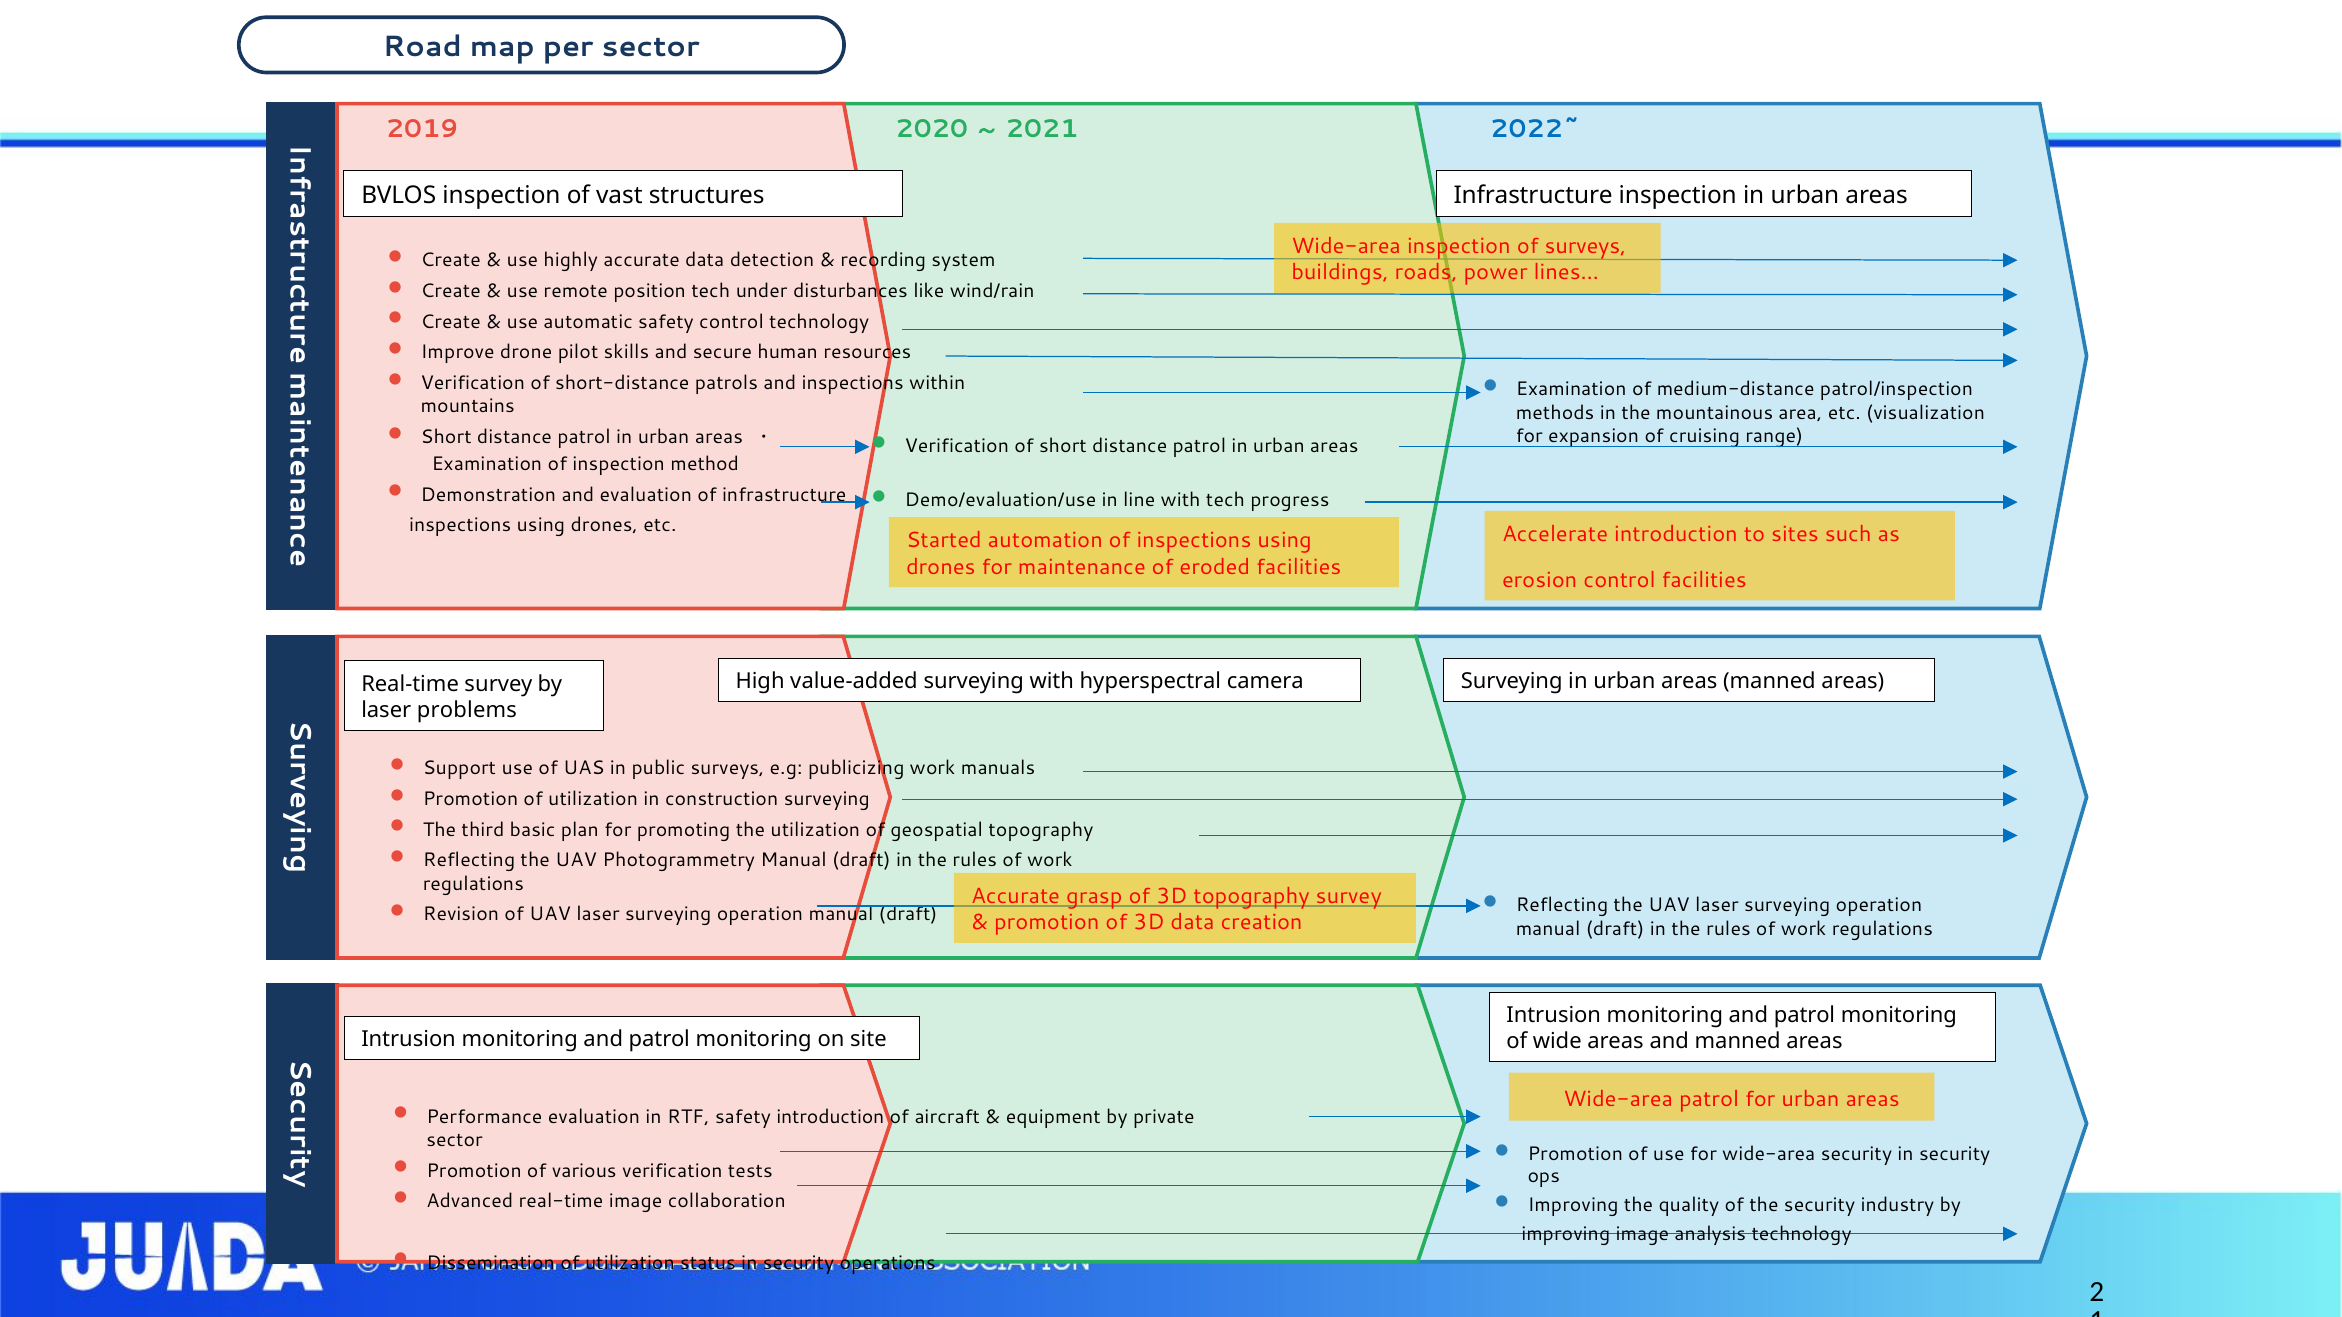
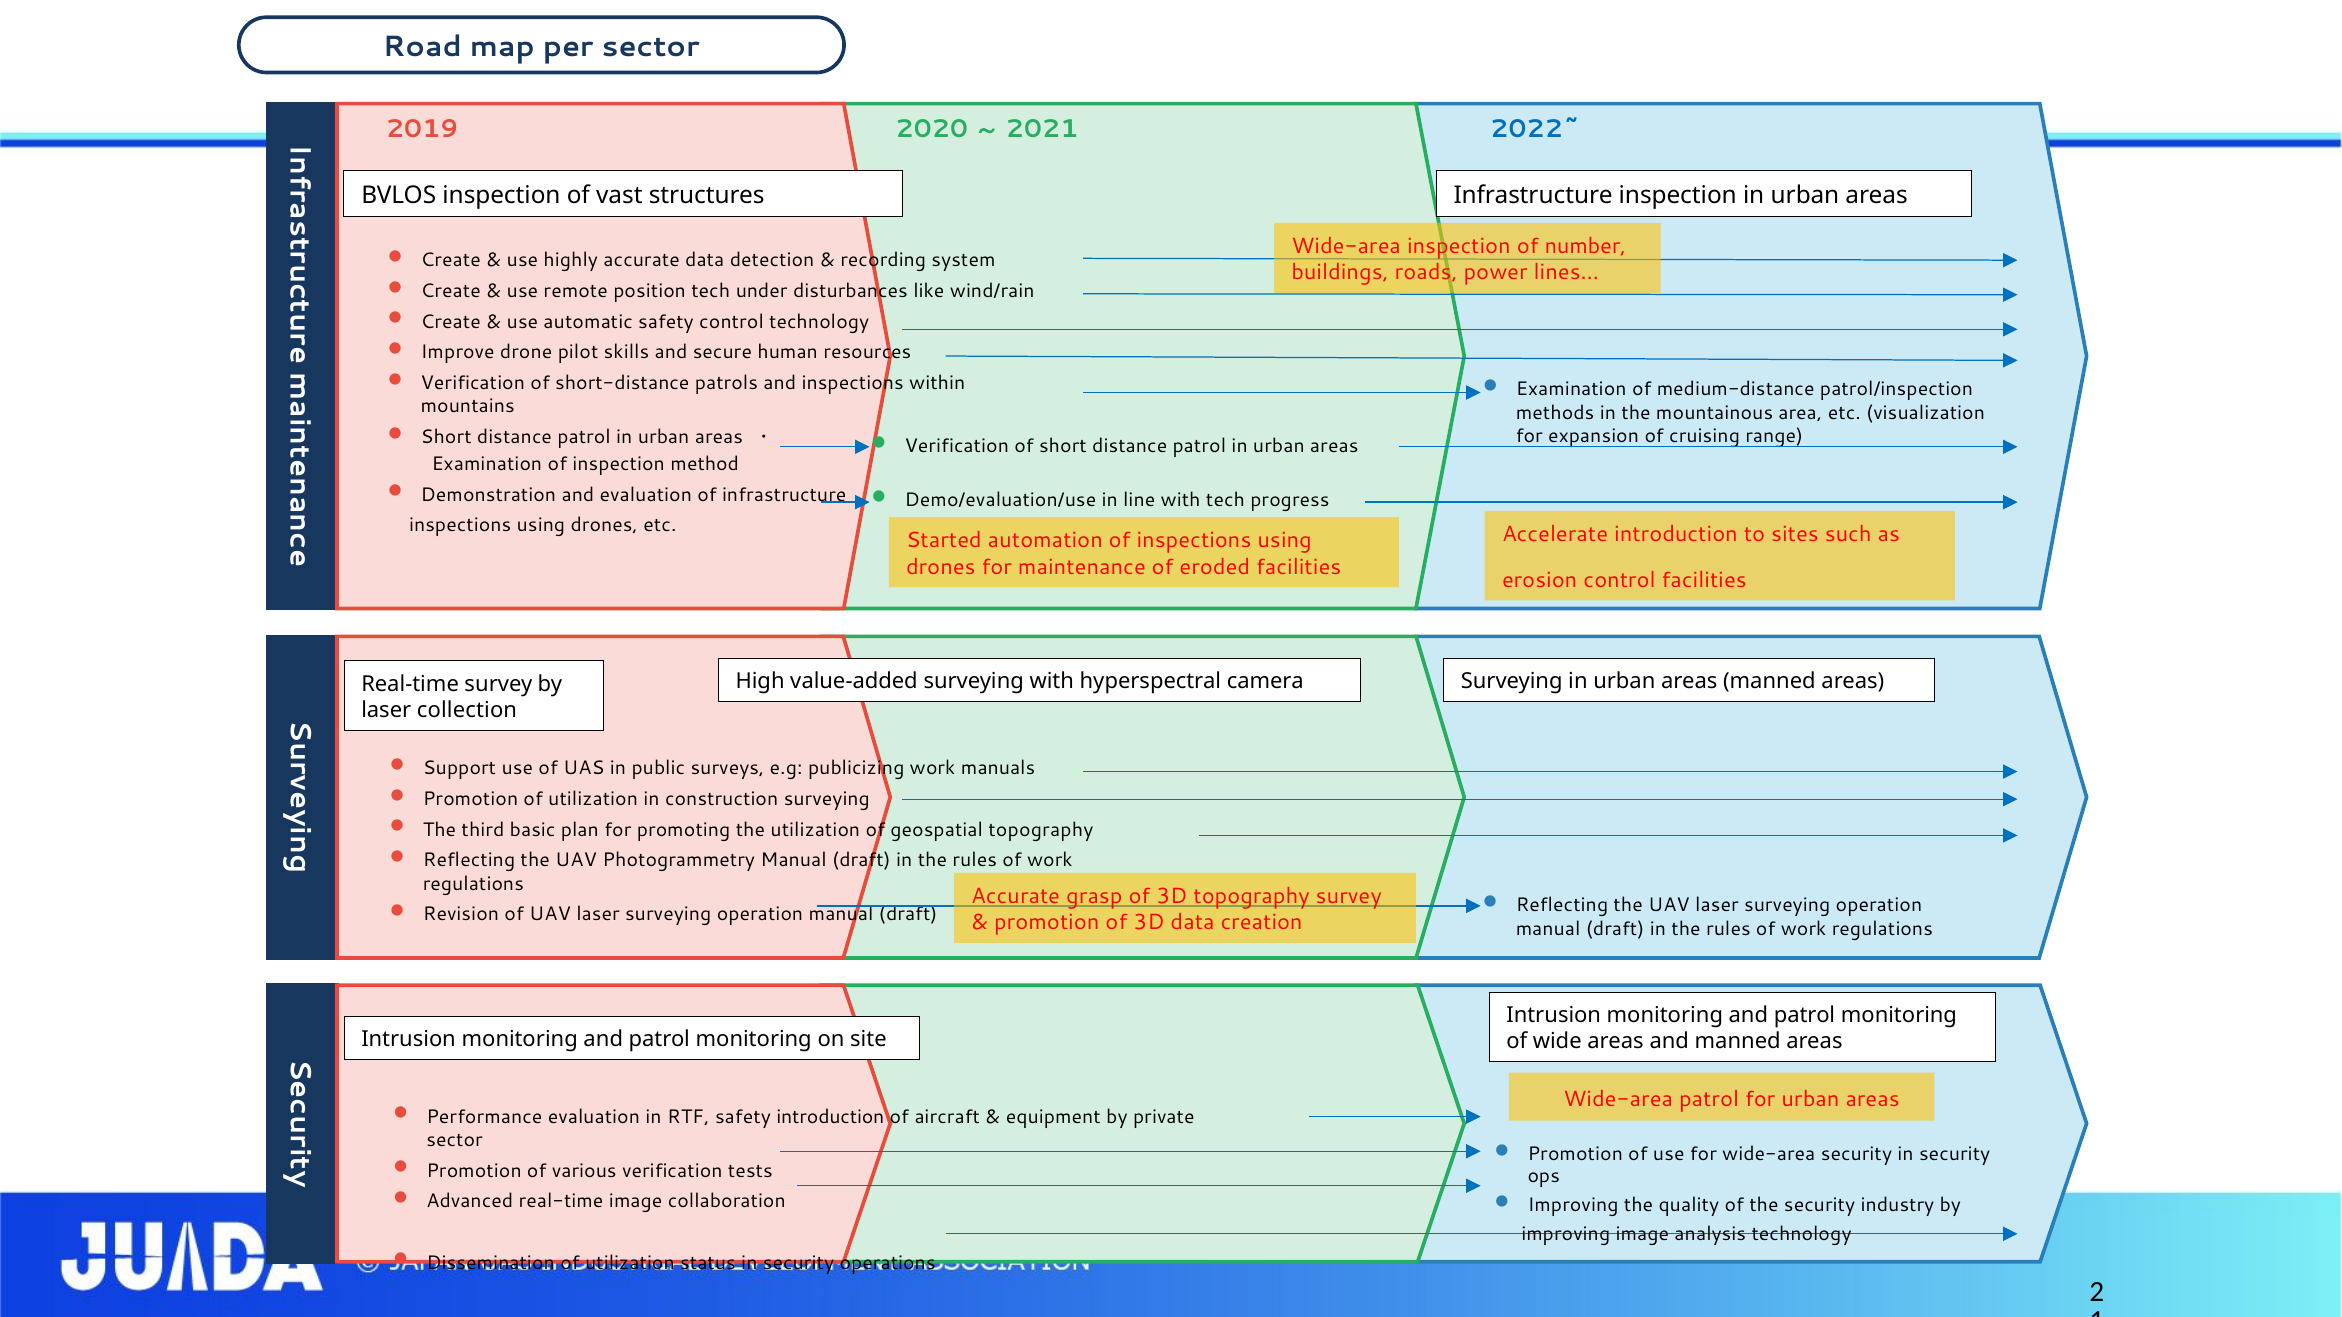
of surveys: surveys -> number (1585, 246)
problems: problems -> collection (467, 711)
